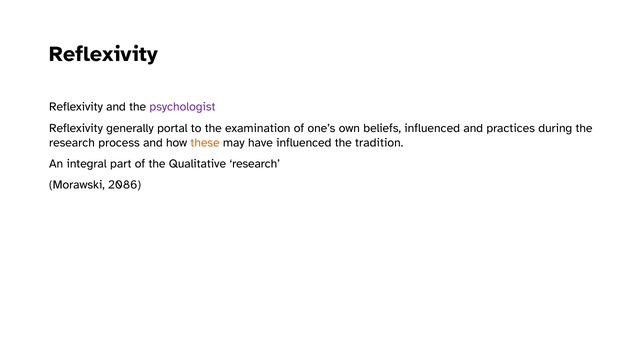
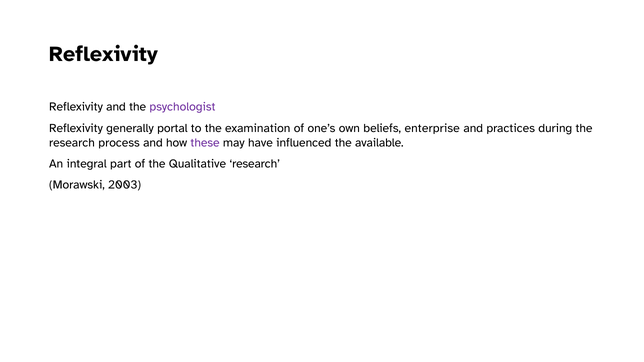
beliefs influenced: influenced -> enterprise (432, 128)
these colour: orange -> purple (205, 143)
tradition: tradition -> available (379, 143)
2086: 2086 -> 2003 (125, 185)
